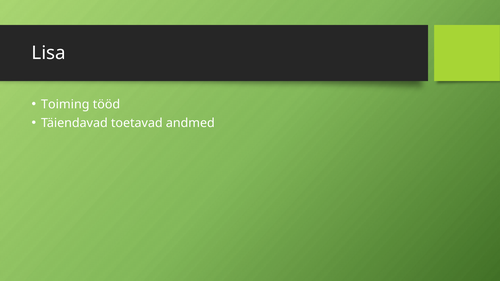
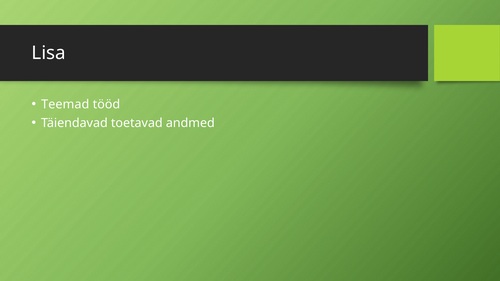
Toiming: Toiming -> Teemad (65, 104)
